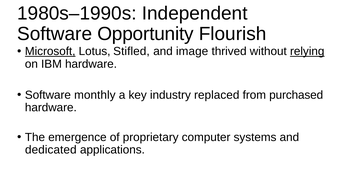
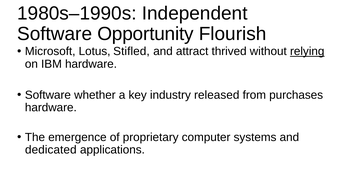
Microsoft underline: present -> none (50, 51)
image: image -> attract (192, 51)
monthly: monthly -> whether (95, 95)
replaced: replaced -> released (217, 95)
purchased: purchased -> purchases (296, 95)
